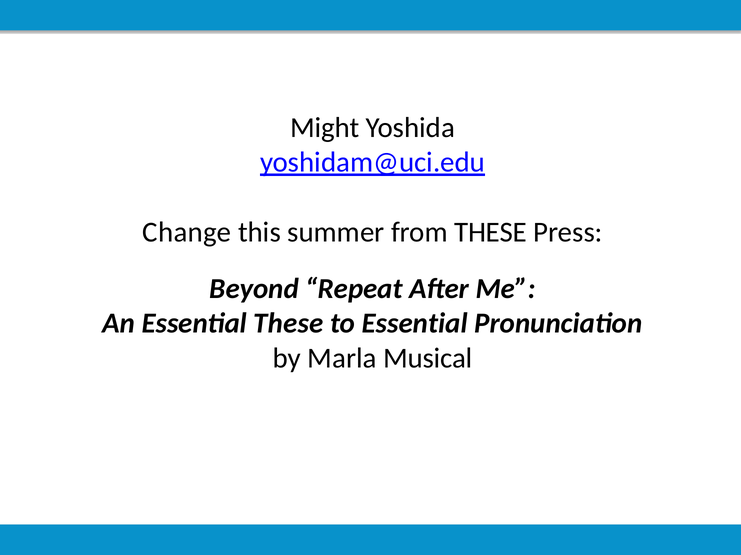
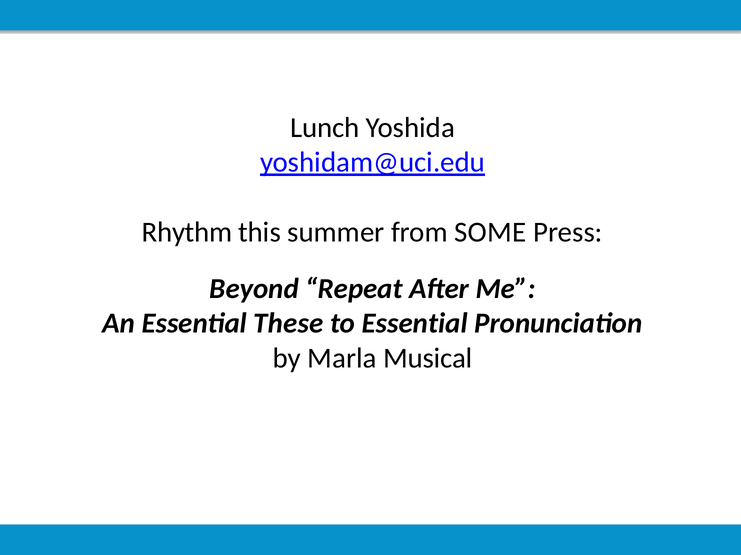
Might: Might -> Lunch (325, 128)
Change: Change -> Rhythm (187, 233)
from THESE: THESE -> SOME (490, 233)
